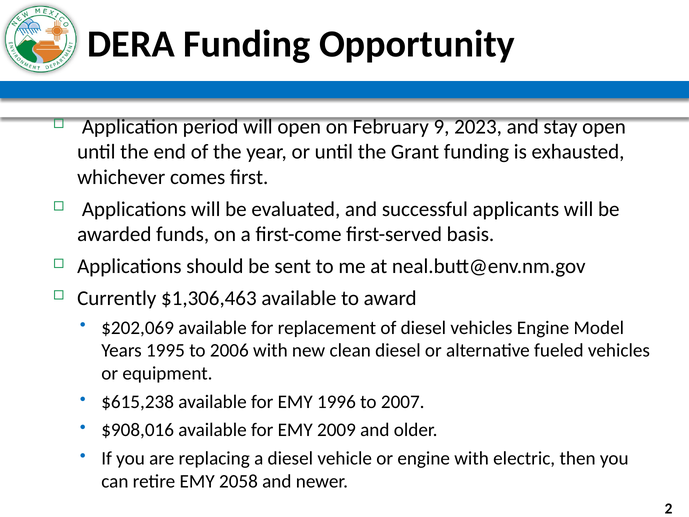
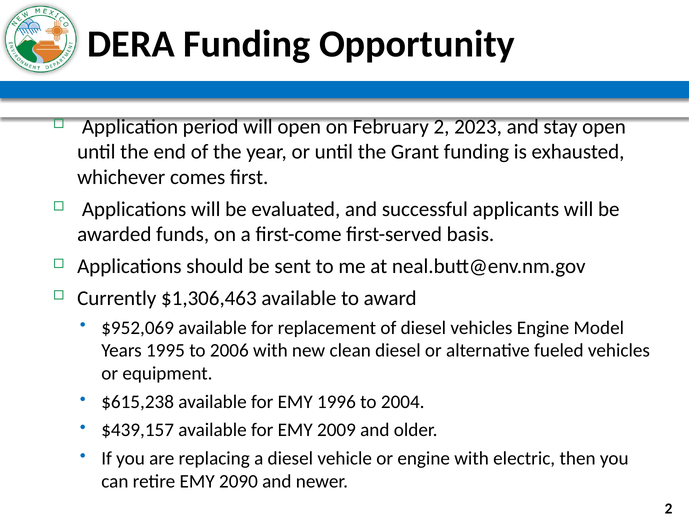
February 9: 9 -> 2 (441, 127)
$202,069: $202,069 -> $952,069 (138, 328)
2007: 2007 -> 2004 (403, 402)
$908,016: $908,016 -> $439,157 (138, 430)
2058: 2058 -> 2090 (238, 481)
